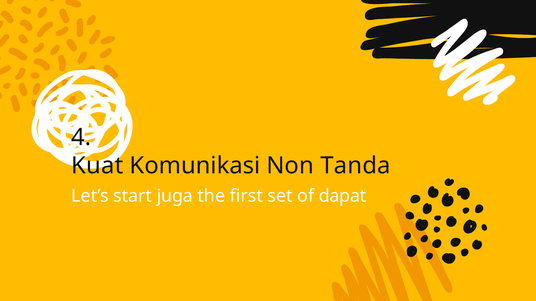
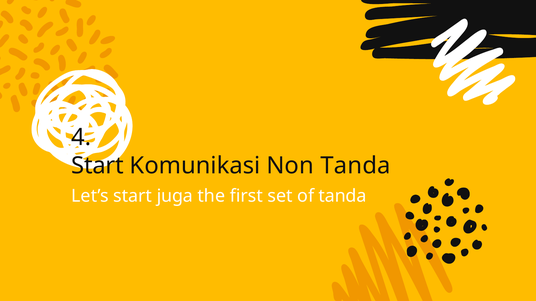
Kuat: Kuat -> Start (97, 166)
of dapat: dapat -> tanda (343, 196)
